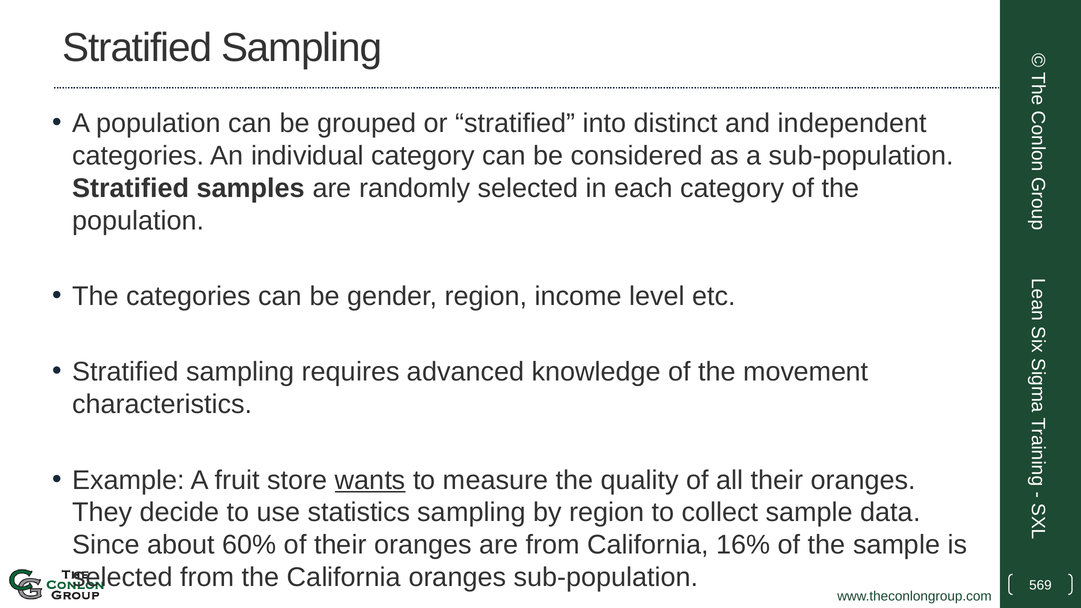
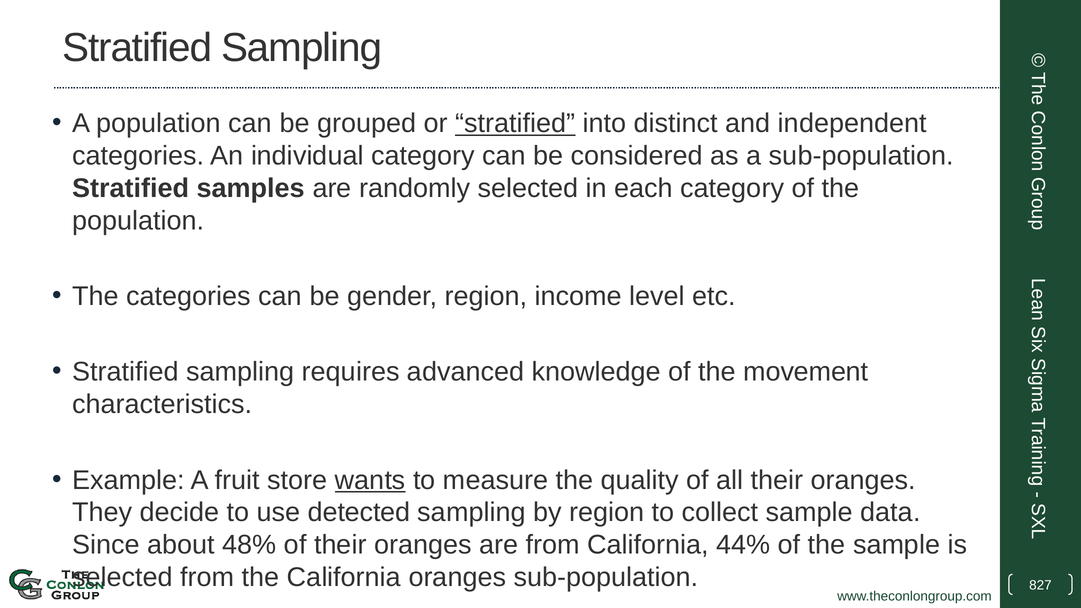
stratified underline: none -> present (515, 124)
statistics: statistics -> detected (359, 513)
60%: 60% -> 48% (249, 545)
16%: 16% -> 44% (743, 545)
569: 569 -> 827 (1040, 585)
